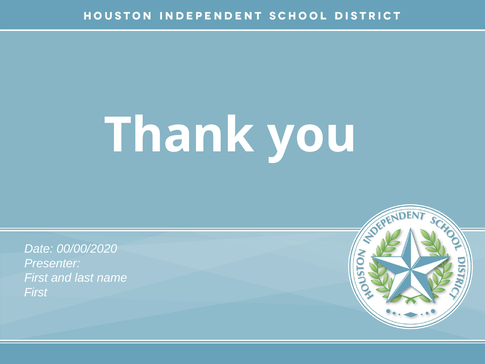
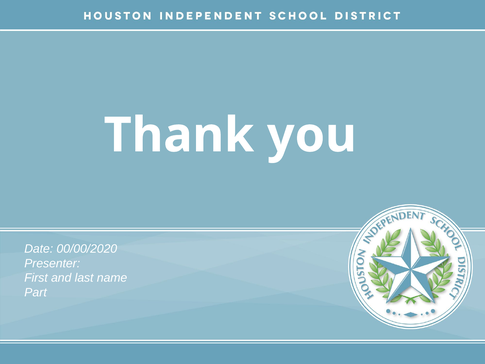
First: First -> Part (36, 292)
